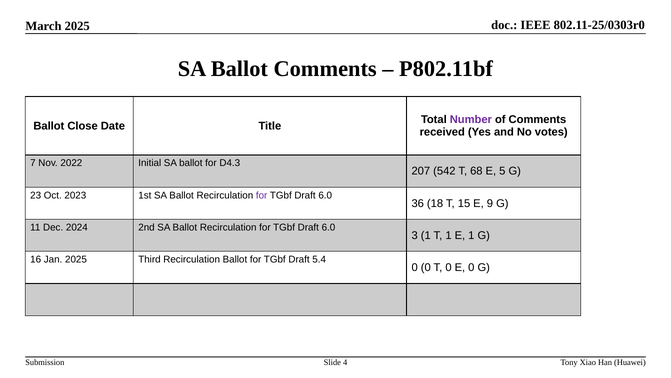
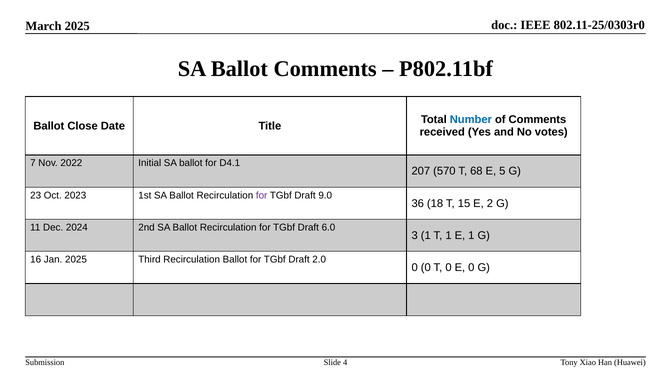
Number colour: purple -> blue (471, 120)
D4.3: D4.3 -> D4.1 (230, 163)
542: 542 -> 570 (444, 171)
6.0: 6.0 -> 9.0 (325, 195)
9: 9 -> 2 (490, 203)
5.4: 5.4 -> 2.0 (319, 259)
